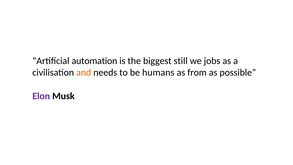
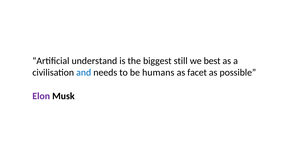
automation: automation -> understand (94, 61)
jobs: jobs -> best (212, 61)
and colour: orange -> blue (84, 72)
from: from -> facet (197, 72)
